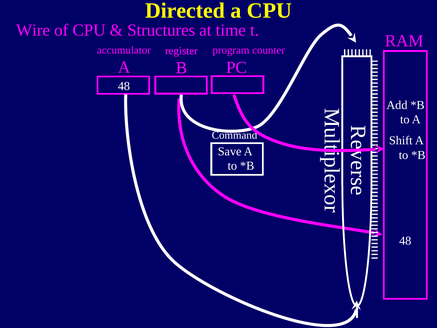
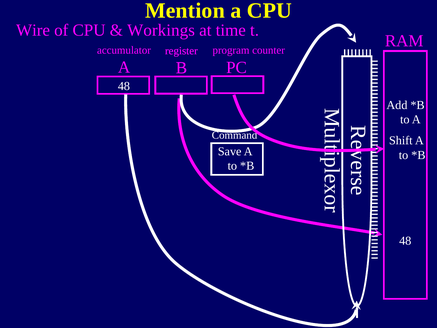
Directed: Directed -> Mention (185, 11)
Structures: Structures -> Workings (161, 30)
